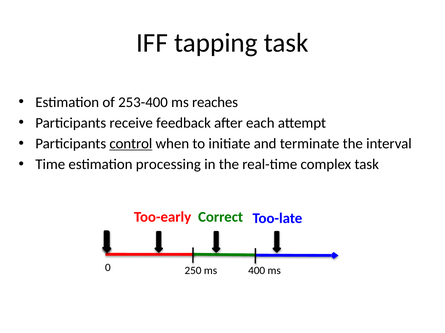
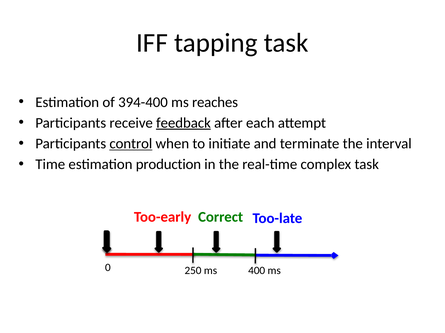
253-400: 253-400 -> 394-400 (143, 102)
feedback underline: none -> present (183, 123)
processing: processing -> production (168, 165)
